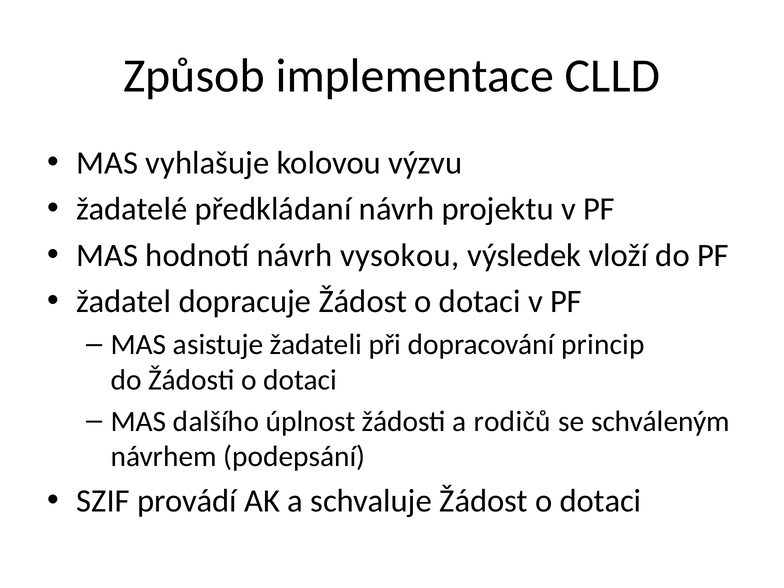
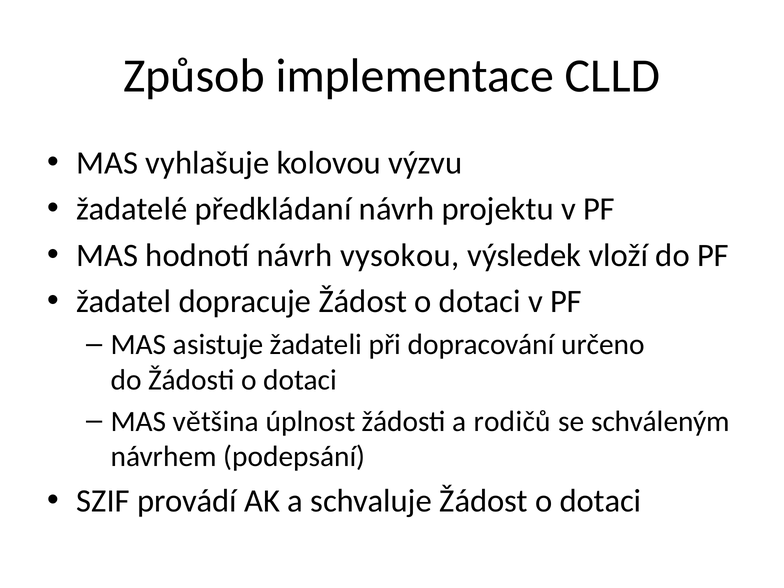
princip: princip -> určeno (603, 345)
dalšího: dalšího -> většina (216, 421)
